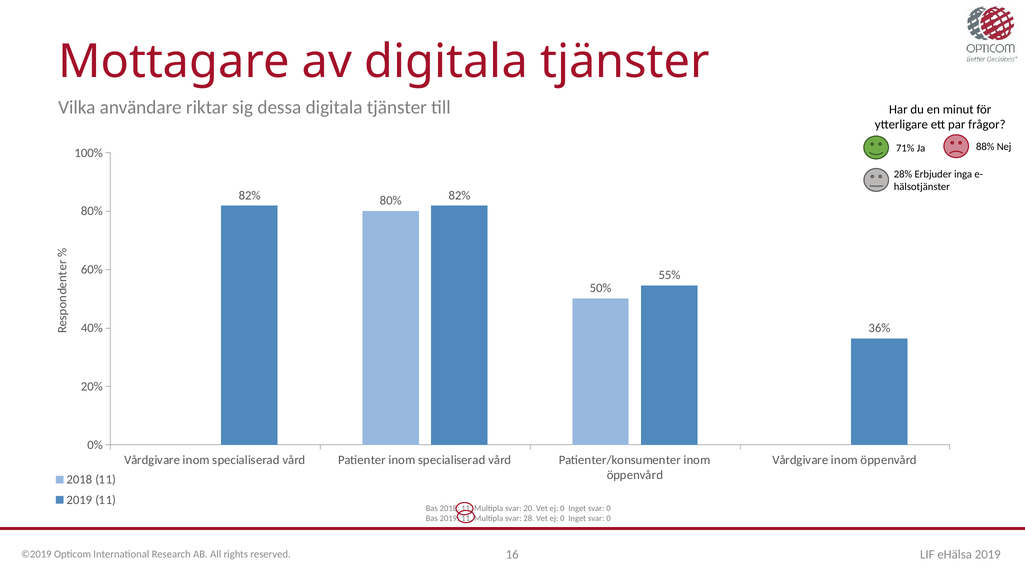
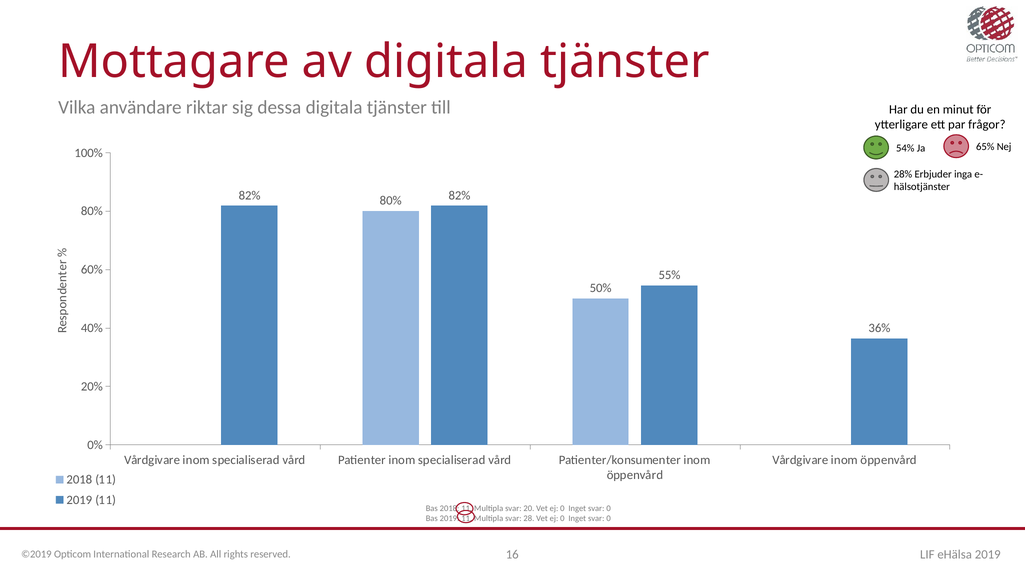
71%: 71% -> 54% (905, 148)
88%: 88% -> 65% (985, 147)
